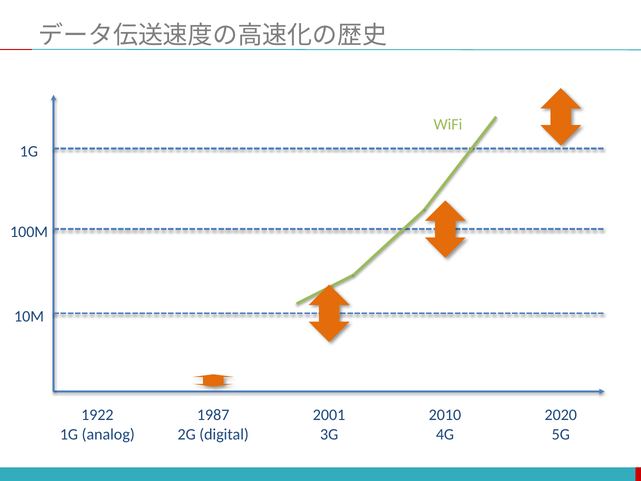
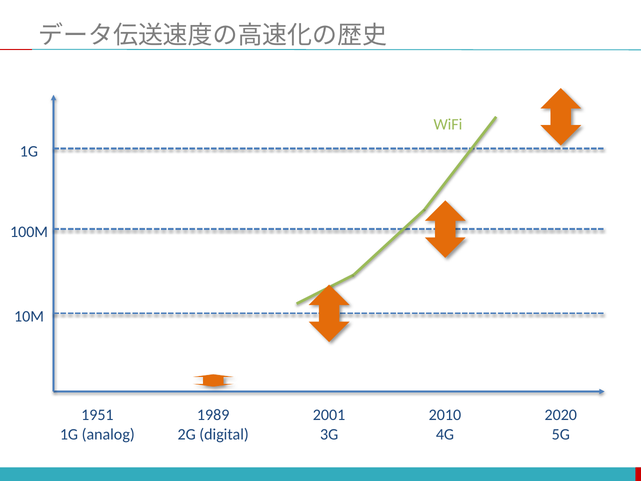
1922: 1922 -> 1951 (97, 415)
1987: 1987 -> 1989 (213, 415)
